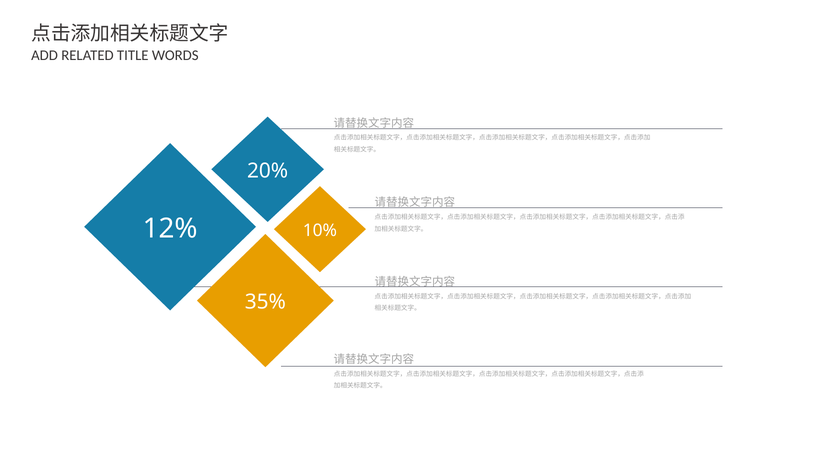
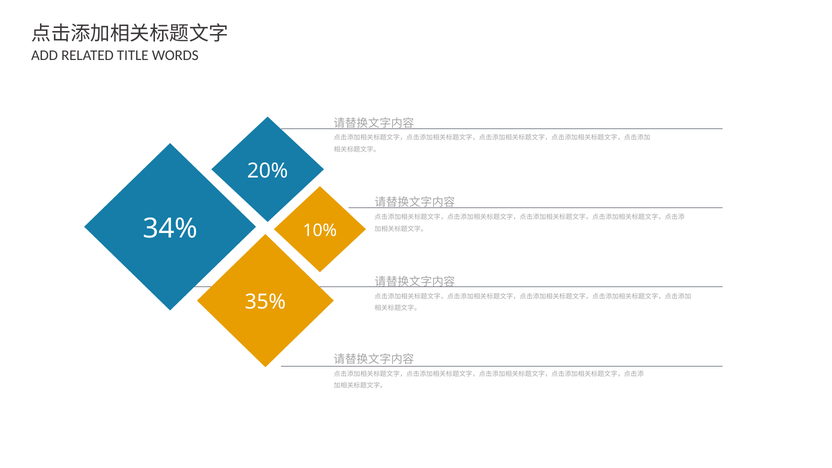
12%: 12% -> 34% (170, 229)
